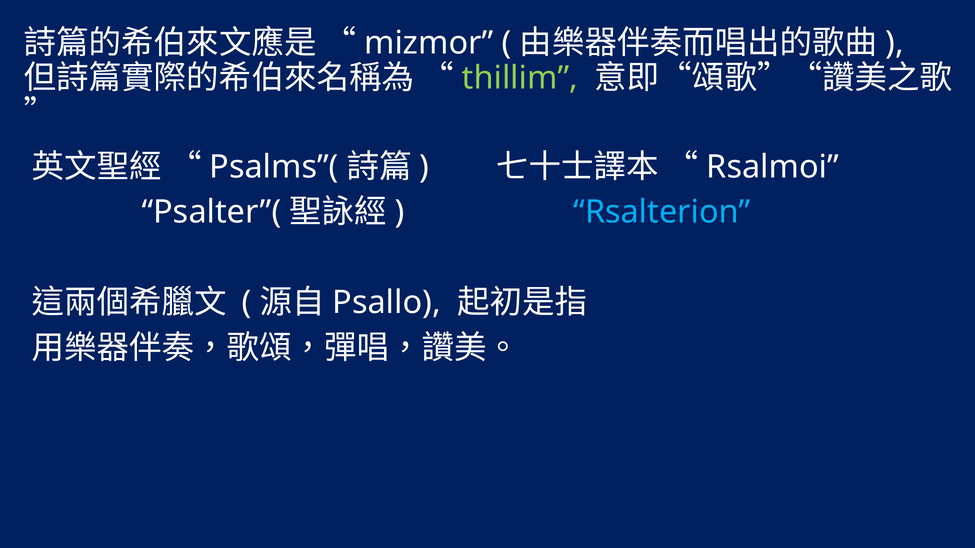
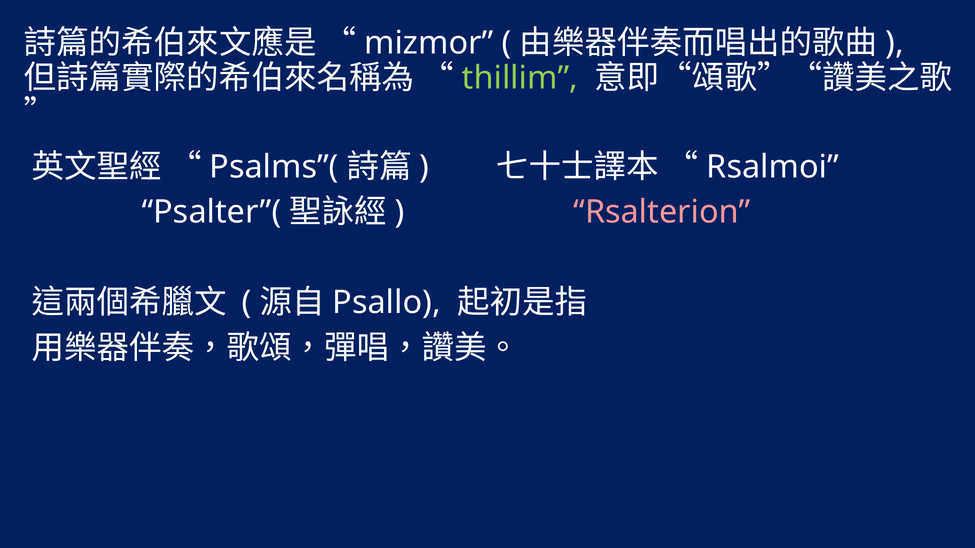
Rsalterion colour: light blue -> pink (662, 212)
